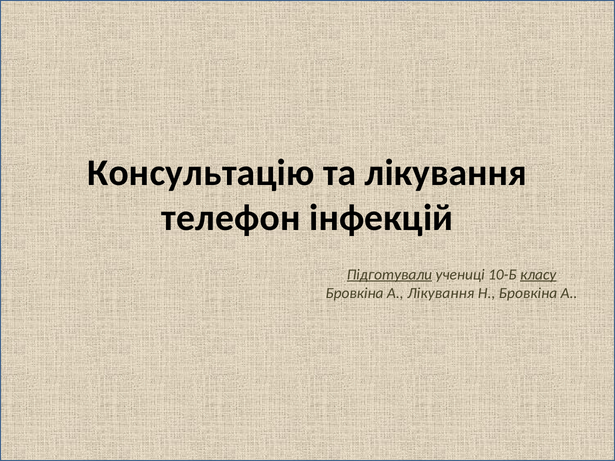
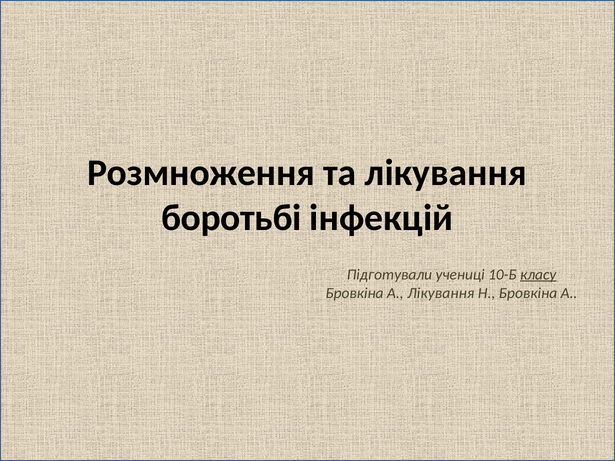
Консультацію: Консультацію -> Розмноження (201, 173)
телефон: телефон -> боротьбі (231, 218)
Підготували underline: present -> none (389, 275)
